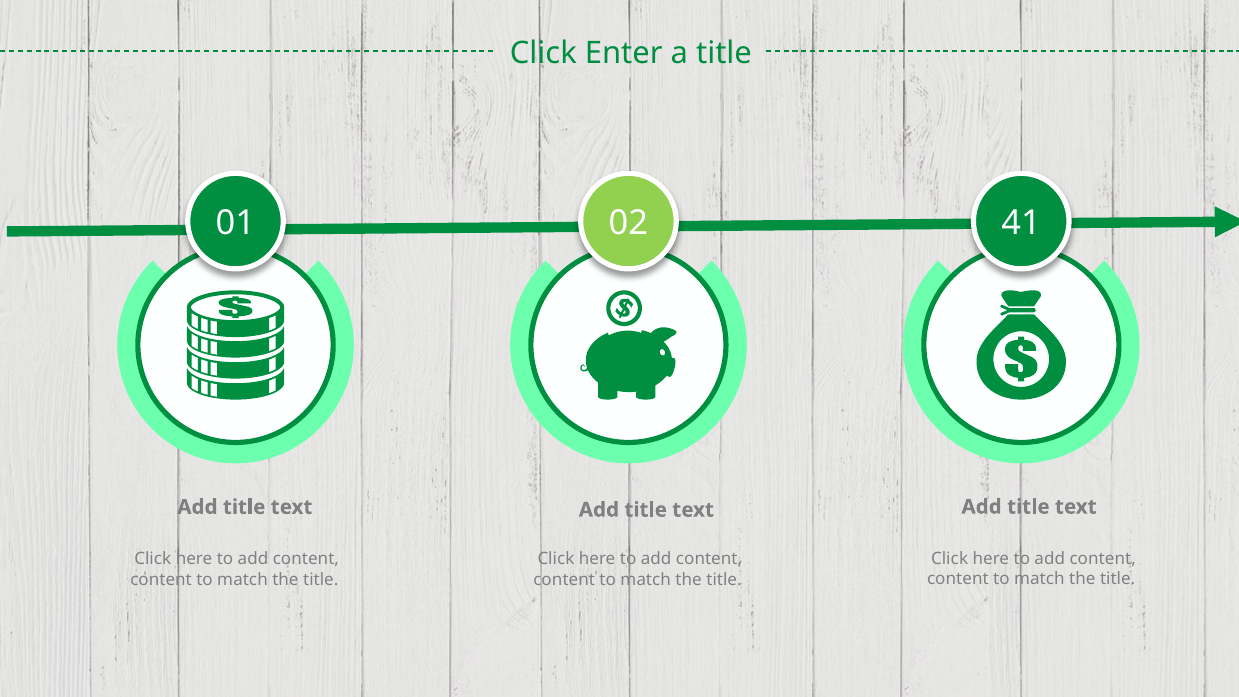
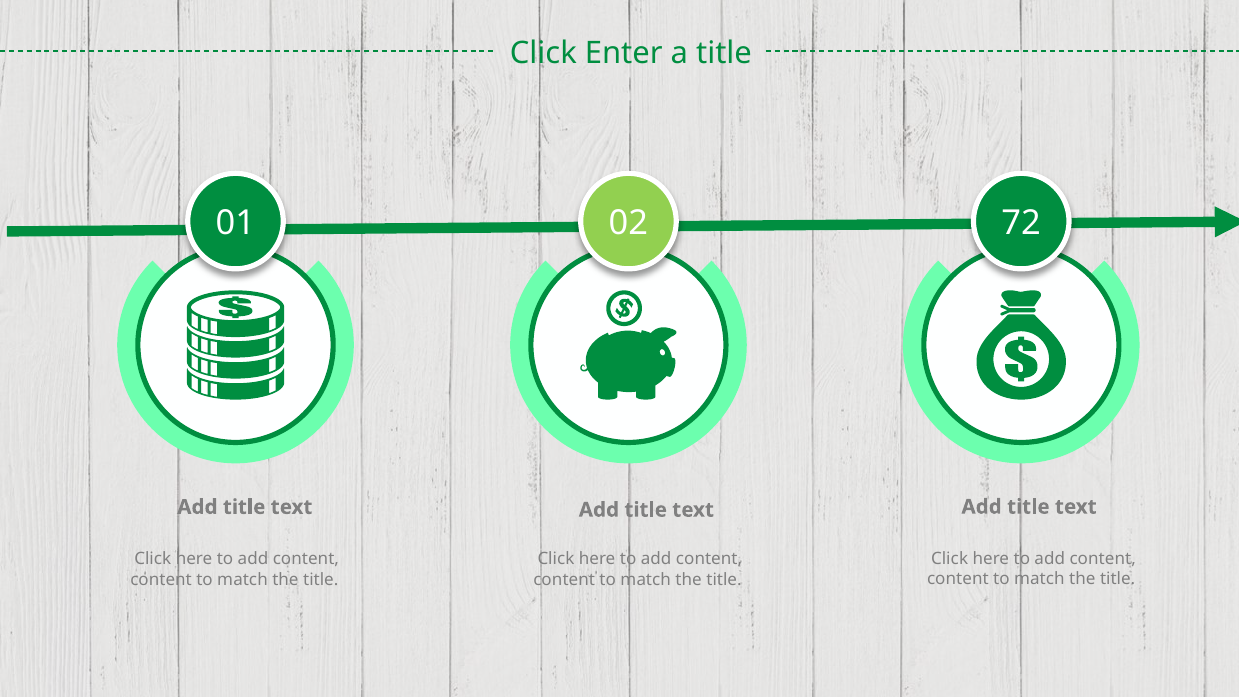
41: 41 -> 72 (1021, 223)
